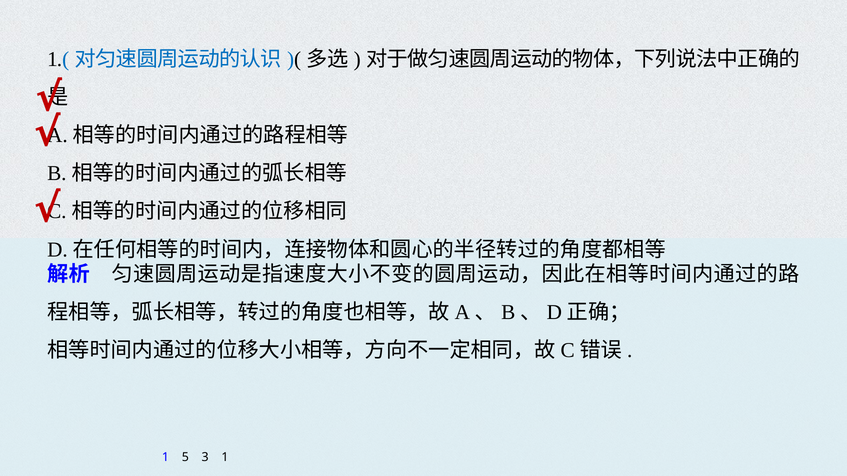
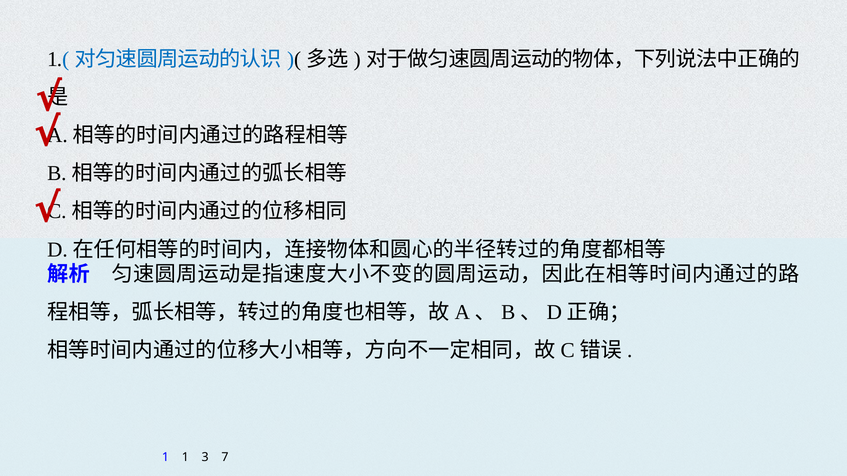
1 5: 5 -> 1 (185, 458)
3 1: 1 -> 7 (225, 458)
